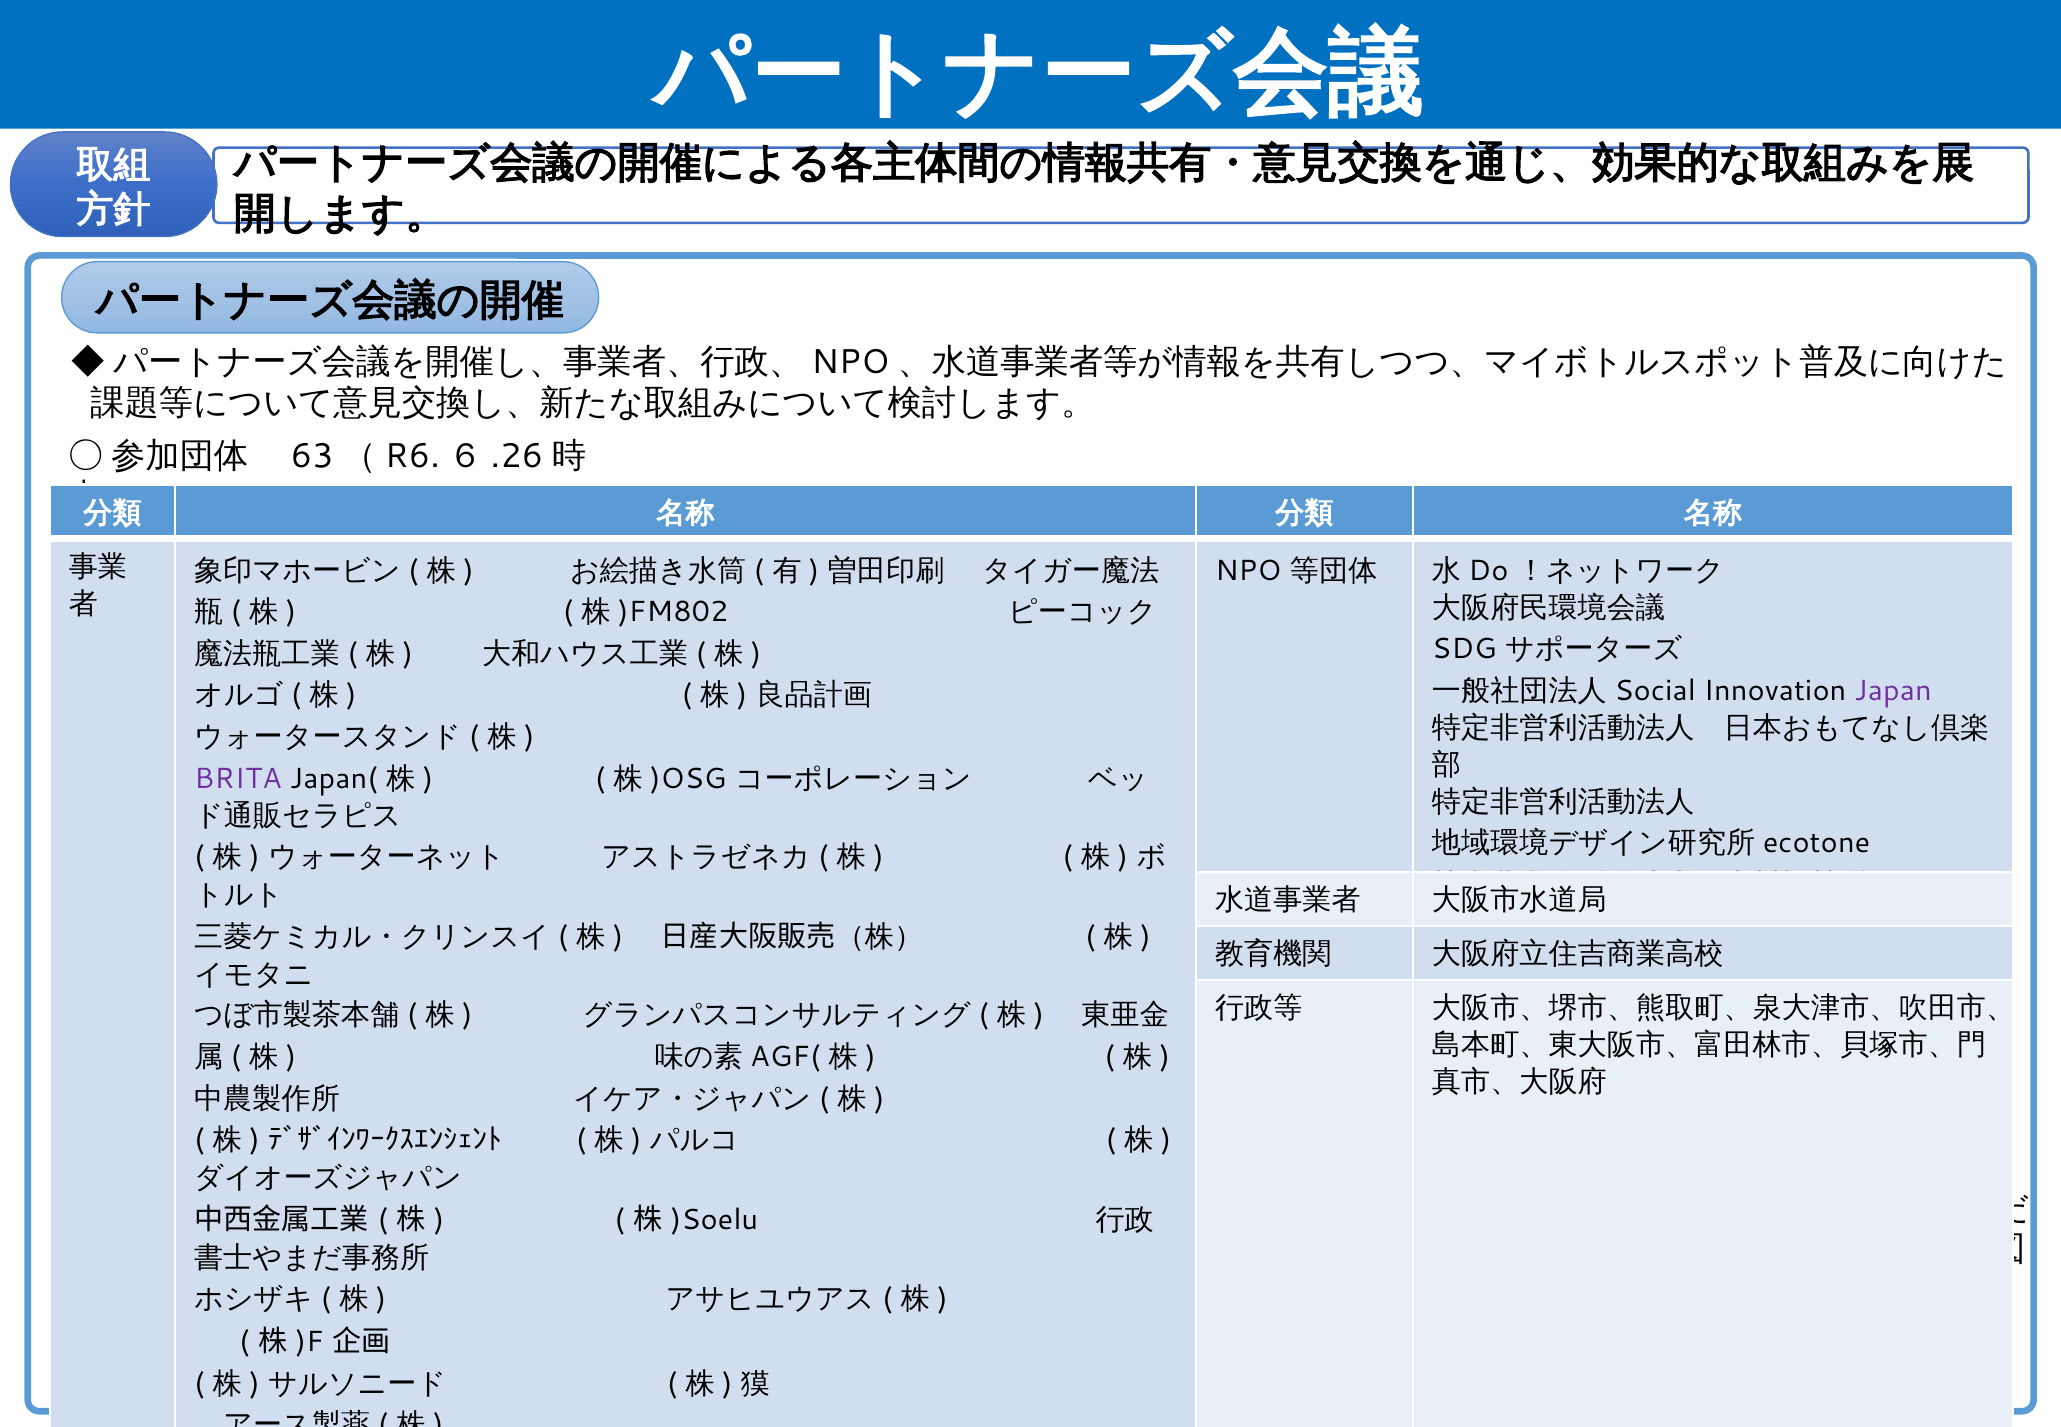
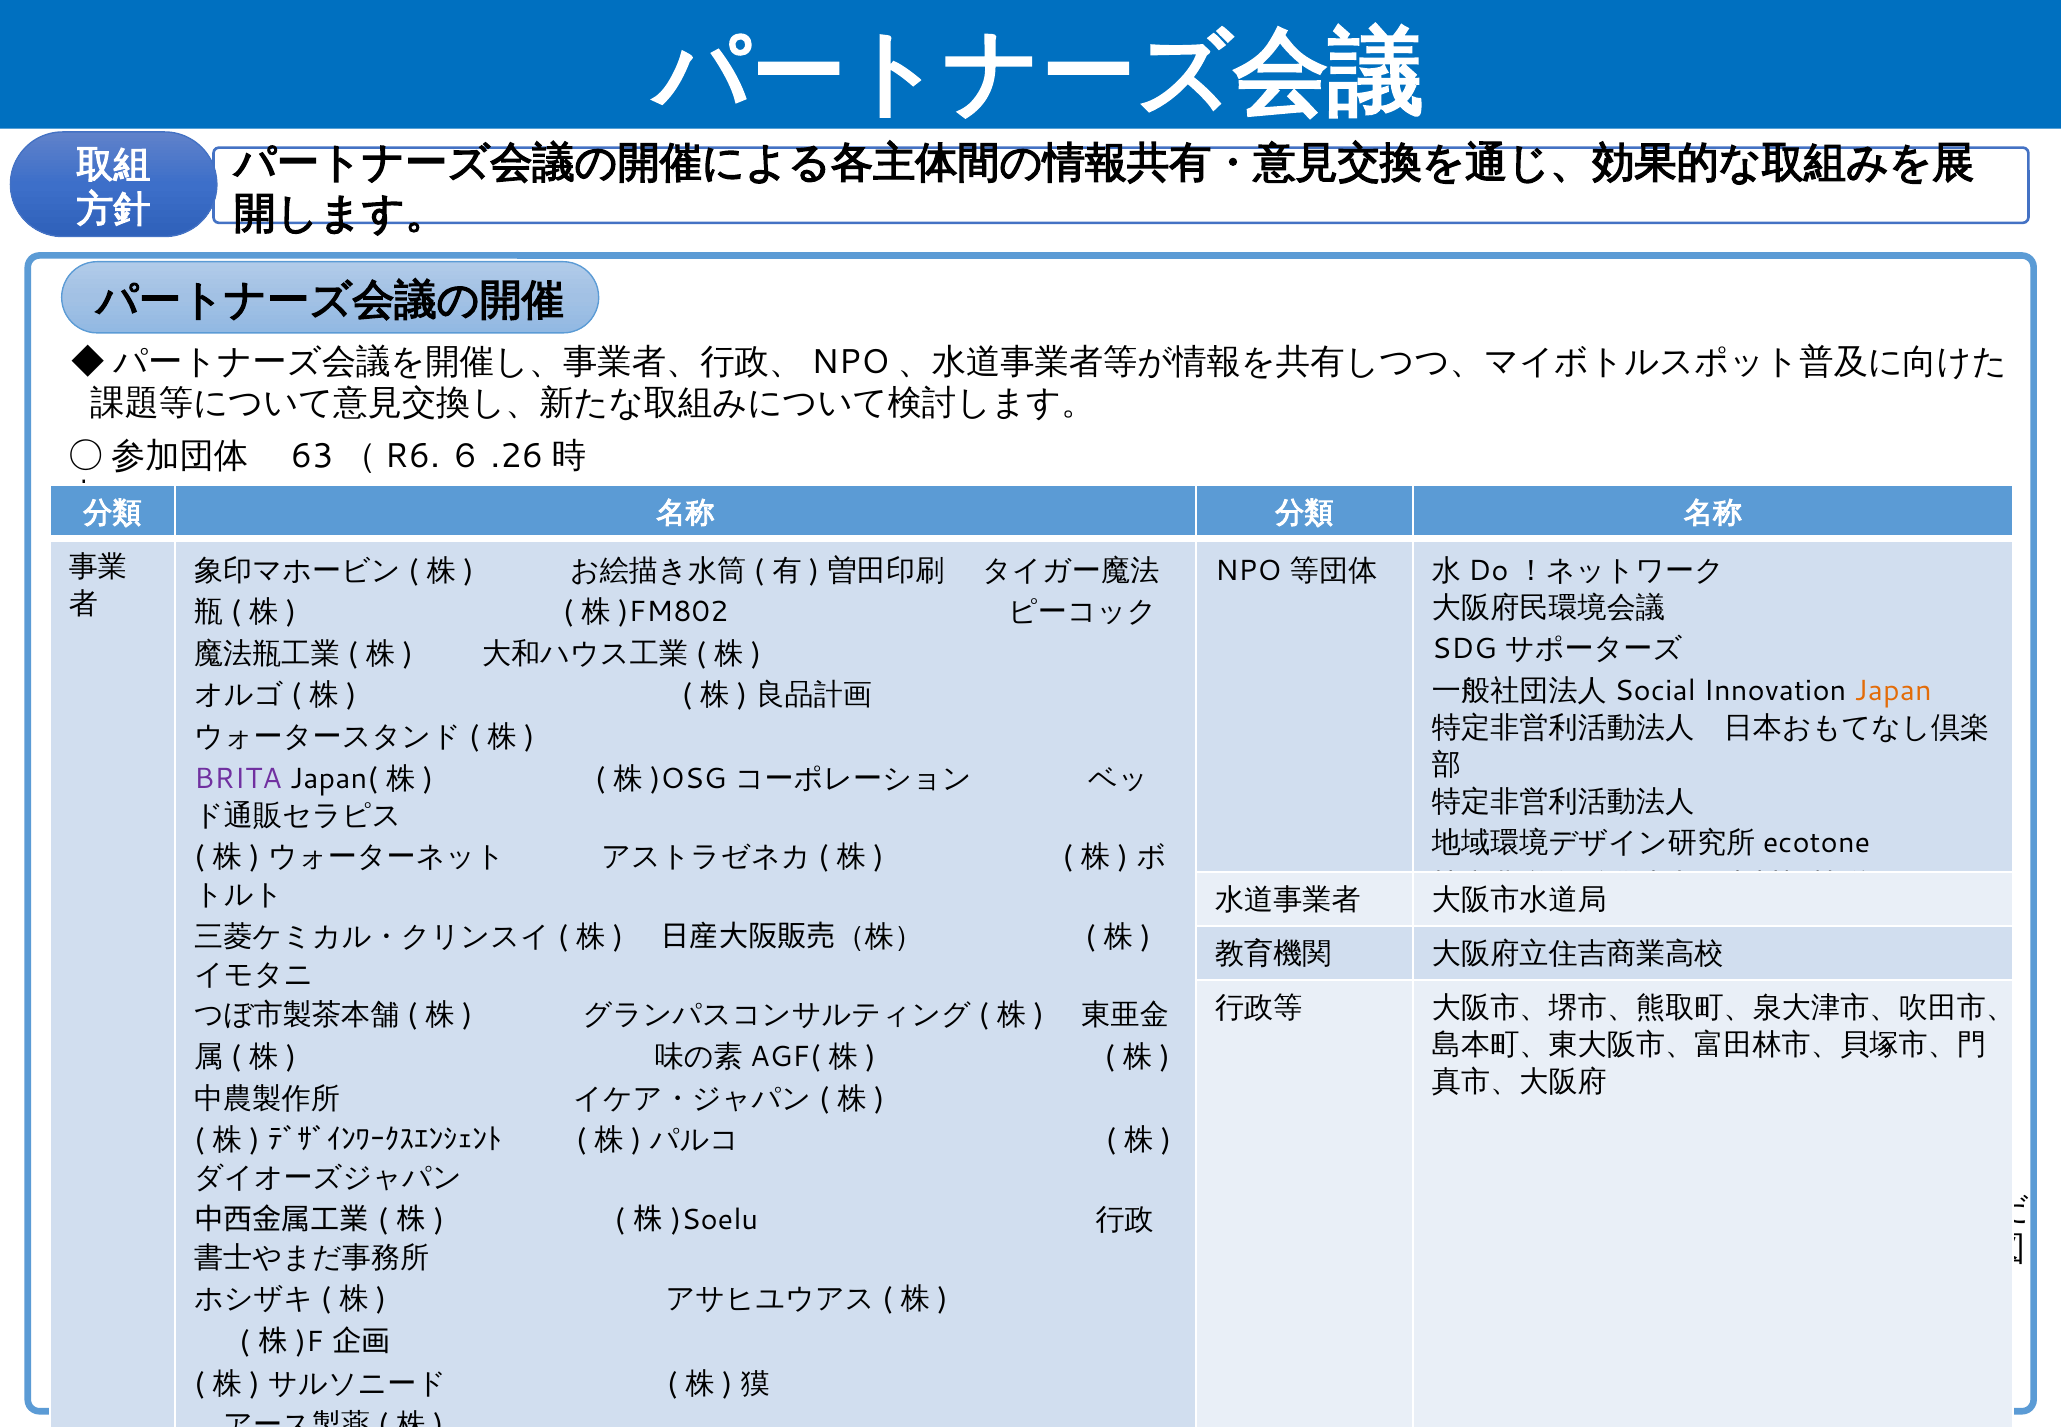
Japan colour: purple -> orange (1893, 690)
